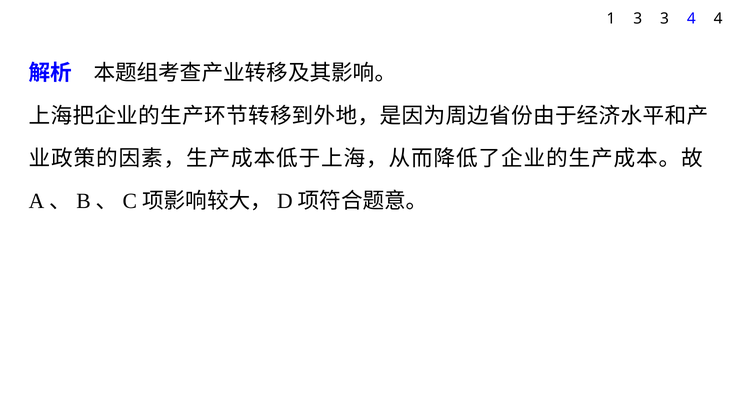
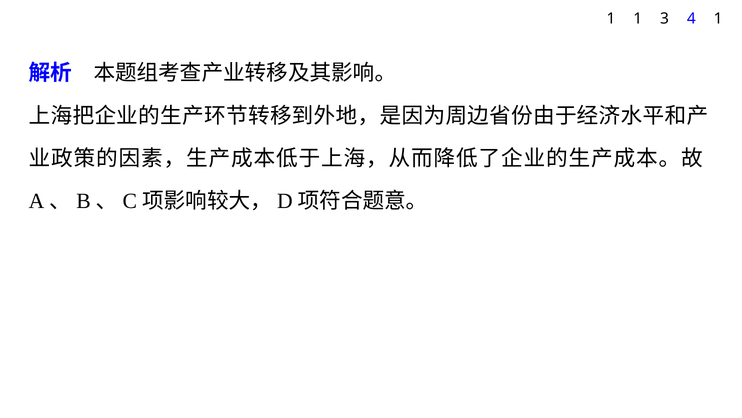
1 3: 3 -> 1 (638, 19)
4 4: 4 -> 1 (718, 19)
